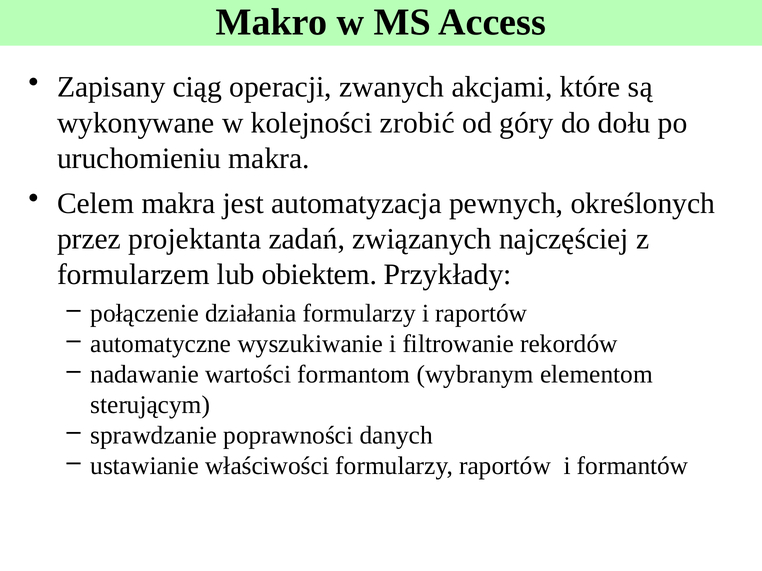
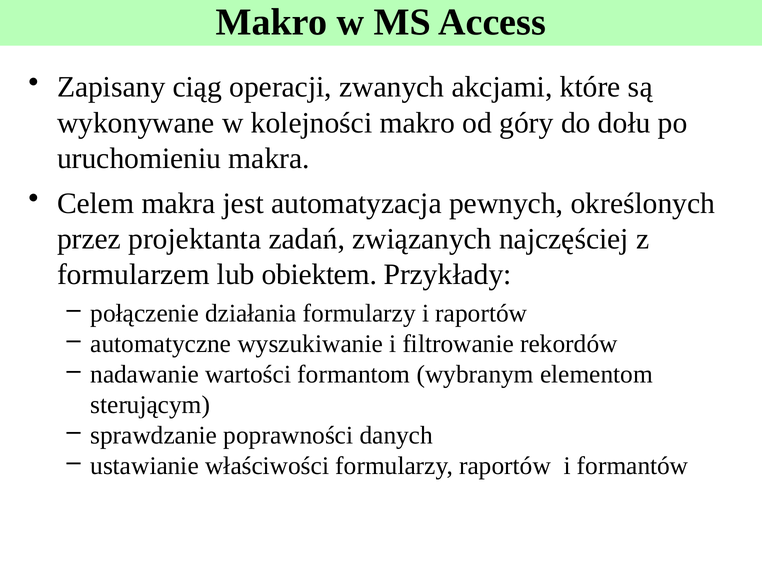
kolejności zrobić: zrobić -> makro (417, 123)
